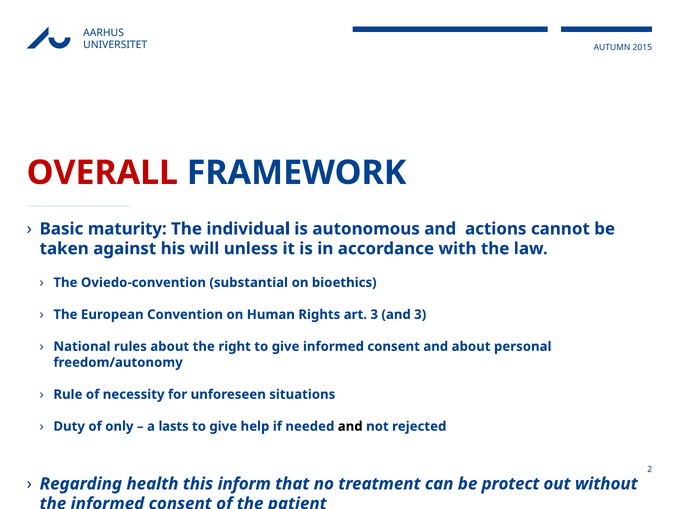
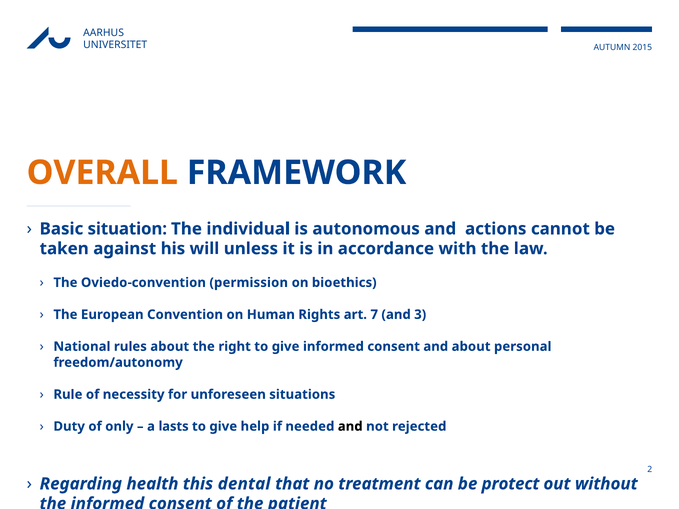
OVERALL colour: red -> orange (102, 173)
maturity: maturity -> situation (127, 229)
substantial: substantial -> permission (249, 283)
art 3: 3 -> 7 (374, 315)
inform: inform -> dental (244, 484)
